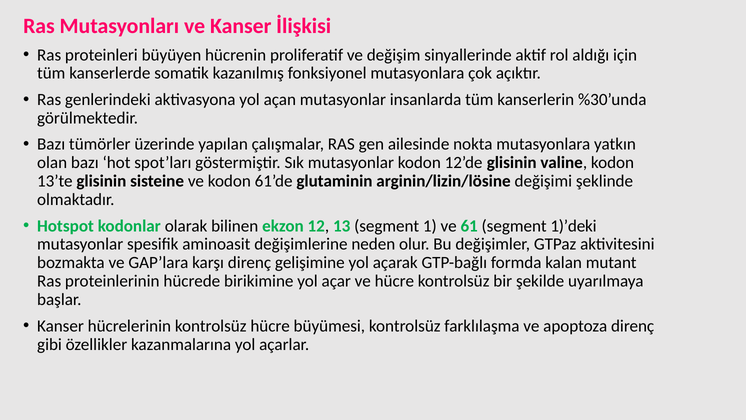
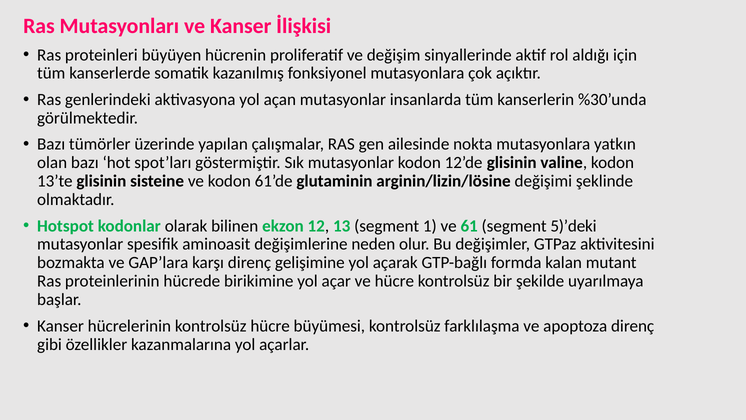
1)’deki: 1)’deki -> 5)’deki (573, 226)
